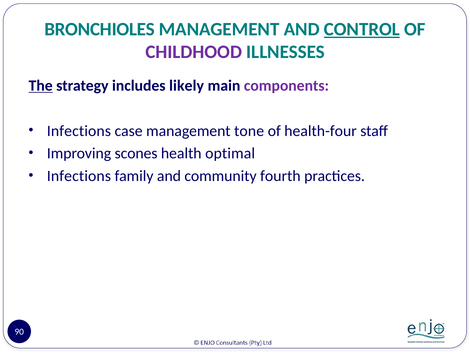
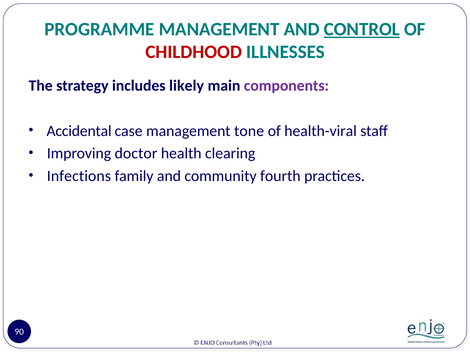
BRONCHIOLES: BRONCHIOLES -> PROGRAMME (100, 29)
CHILDHOOD colour: purple -> red (194, 52)
The underline: present -> none (41, 85)
Infections: Infections -> Accidental (79, 131)
health-four: health-four -> health-viral (321, 131)
scones: scones -> doctor (136, 153)
optimal: optimal -> clearing (230, 153)
